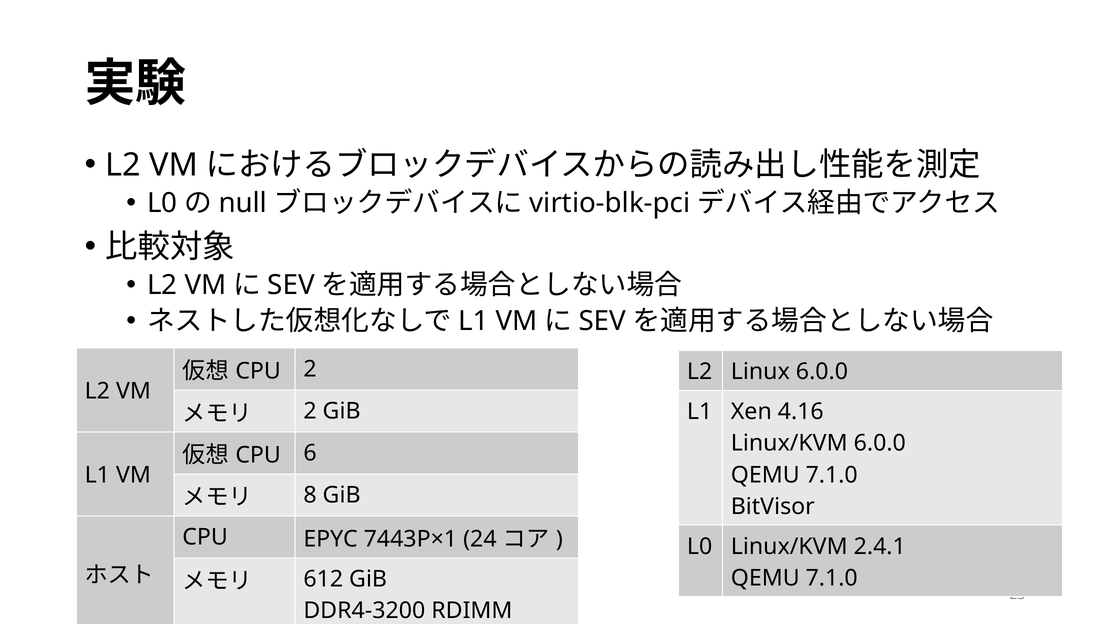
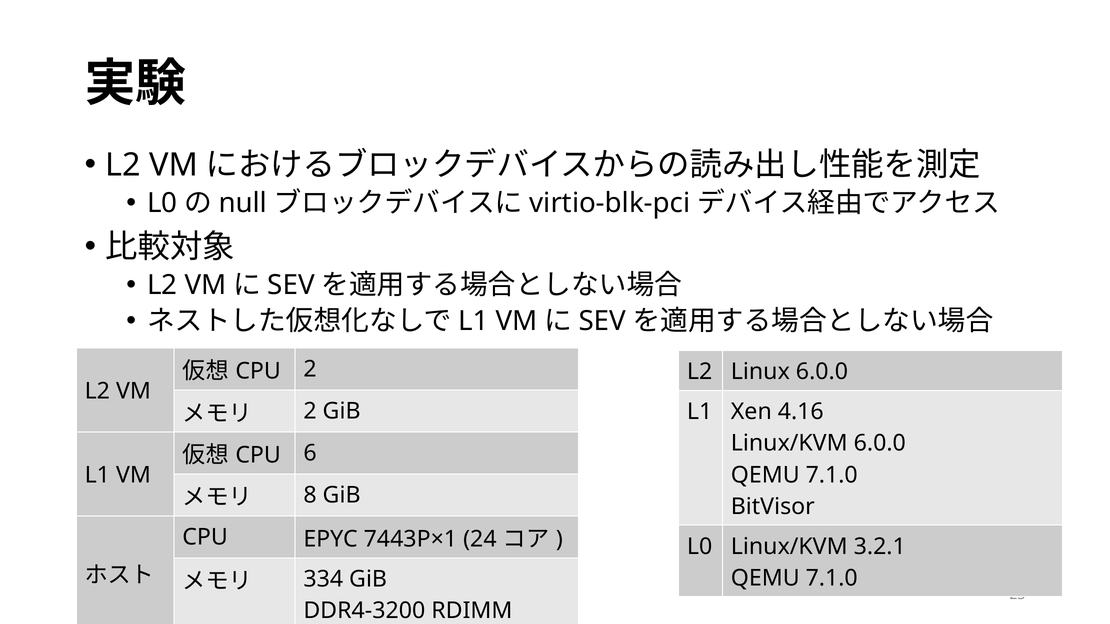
2.4.1: 2.4.1 -> 3.2.1 (880, 547)
612: 612 -> 334 (323, 579)
